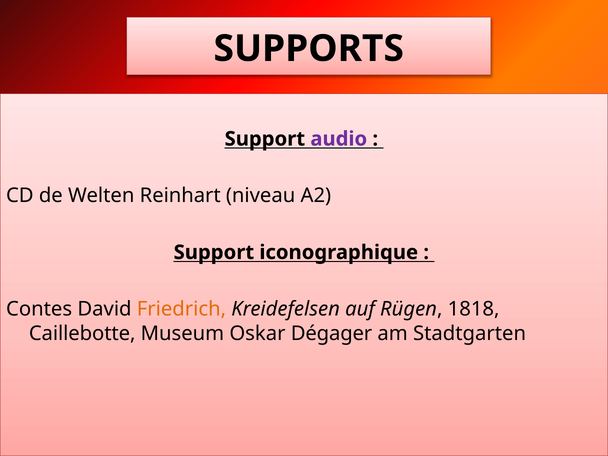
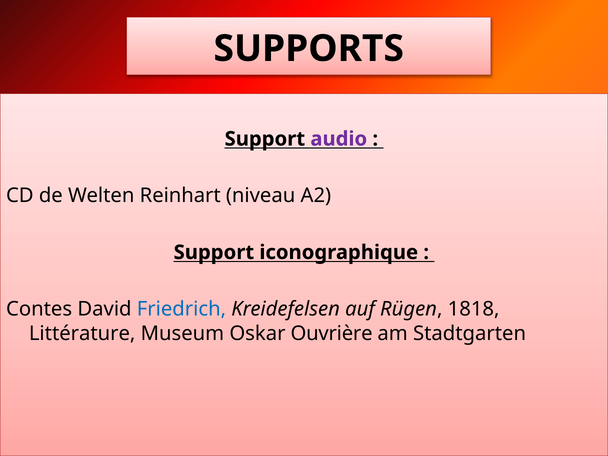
Friedrich colour: orange -> blue (181, 309)
Caillebotte: Caillebotte -> Littérature (82, 333)
Dégager: Dégager -> Ouvrière (332, 333)
